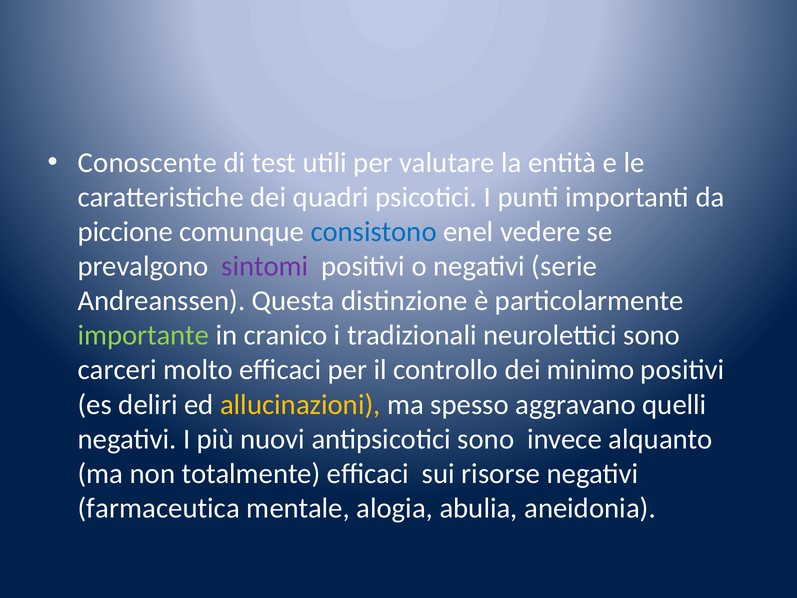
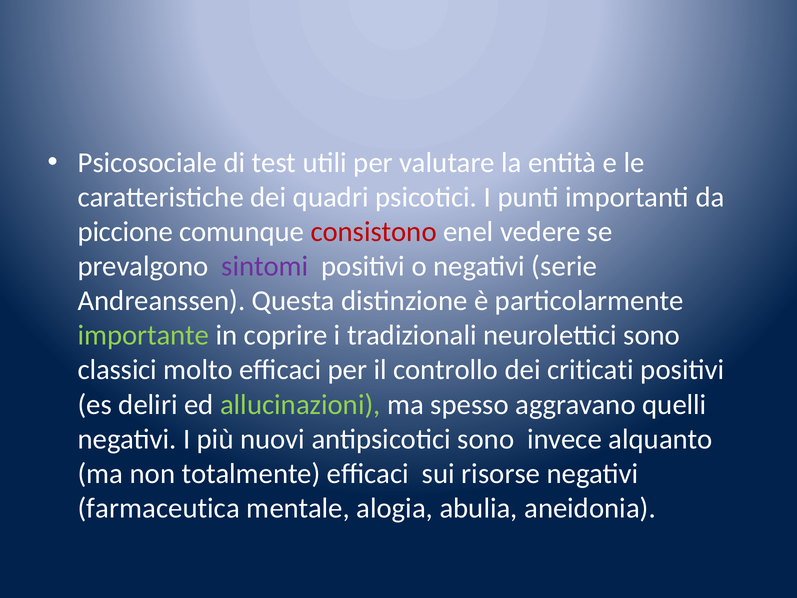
Conoscente: Conoscente -> Psicosociale (147, 163)
consistono colour: blue -> red (374, 232)
cranico: cranico -> coprire (286, 335)
carceri: carceri -> classici (117, 370)
minimo: minimo -> criticati (590, 370)
allucinazioni colour: yellow -> light green (300, 404)
